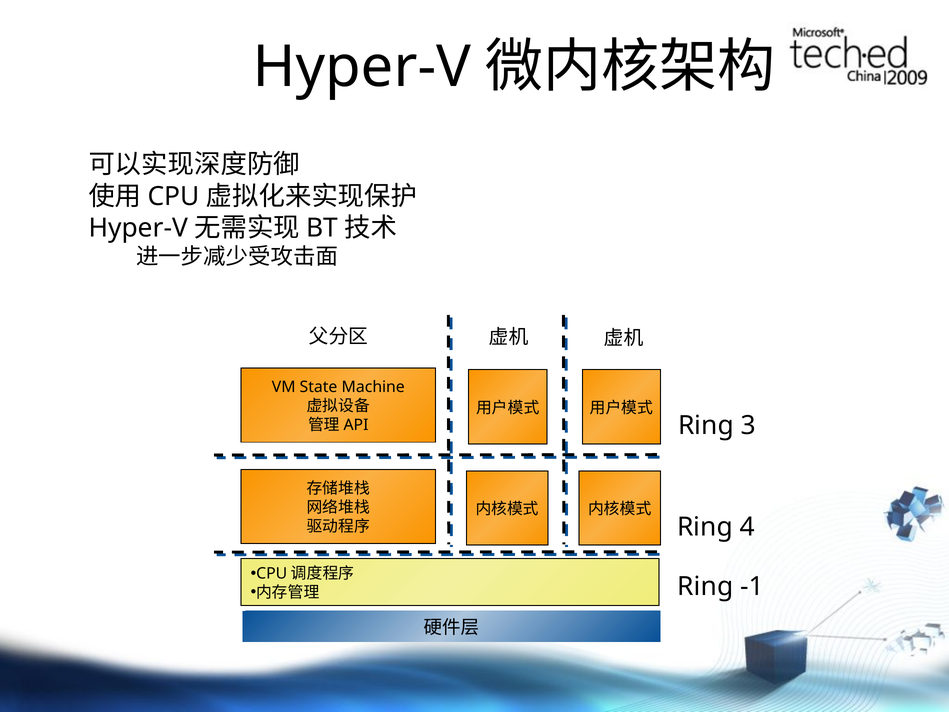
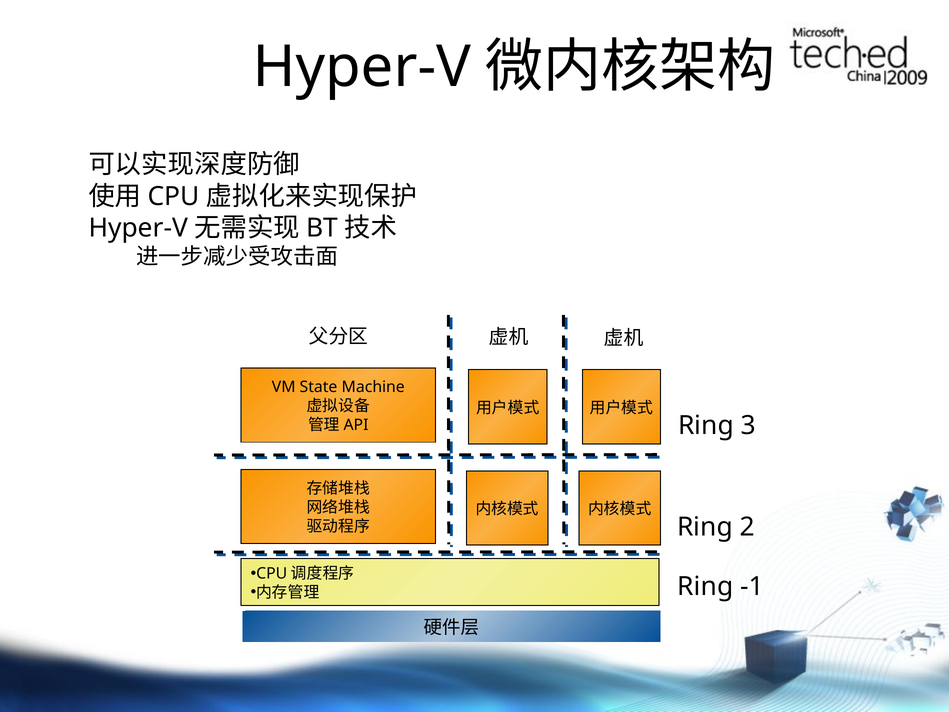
4: 4 -> 2 (747, 527)
